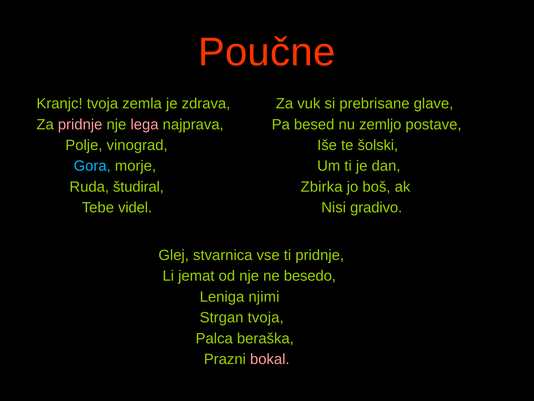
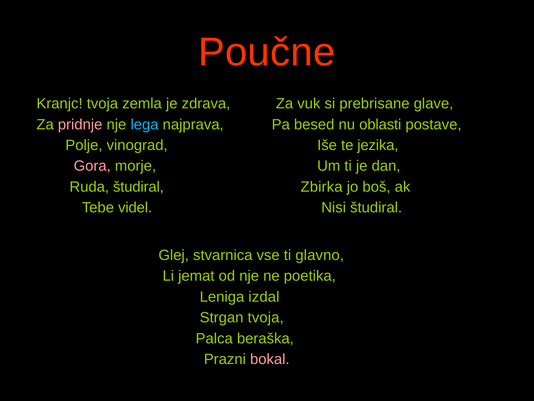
lega colour: pink -> light blue (145, 124)
zemljo: zemljo -> oblasti (380, 124)
šolski: šolski -> jezika (378, 145)
Gora colour: light blue -> pink (92, 166)
Nisi gradivo: gradivo -> študiral (376, 207)
ti pridnje: pridnje -> glavno (320, 255)
besedo: besedo -> poetika (310, 276)
njimi: njimi -> izdal (264, 296)
